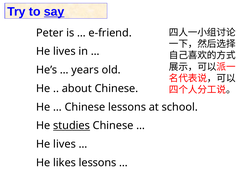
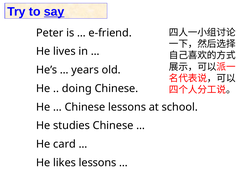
about: about -> doing (77, 88)
studies underline: present -> none (72, 125)
lives: lives -> card (65, 144)
